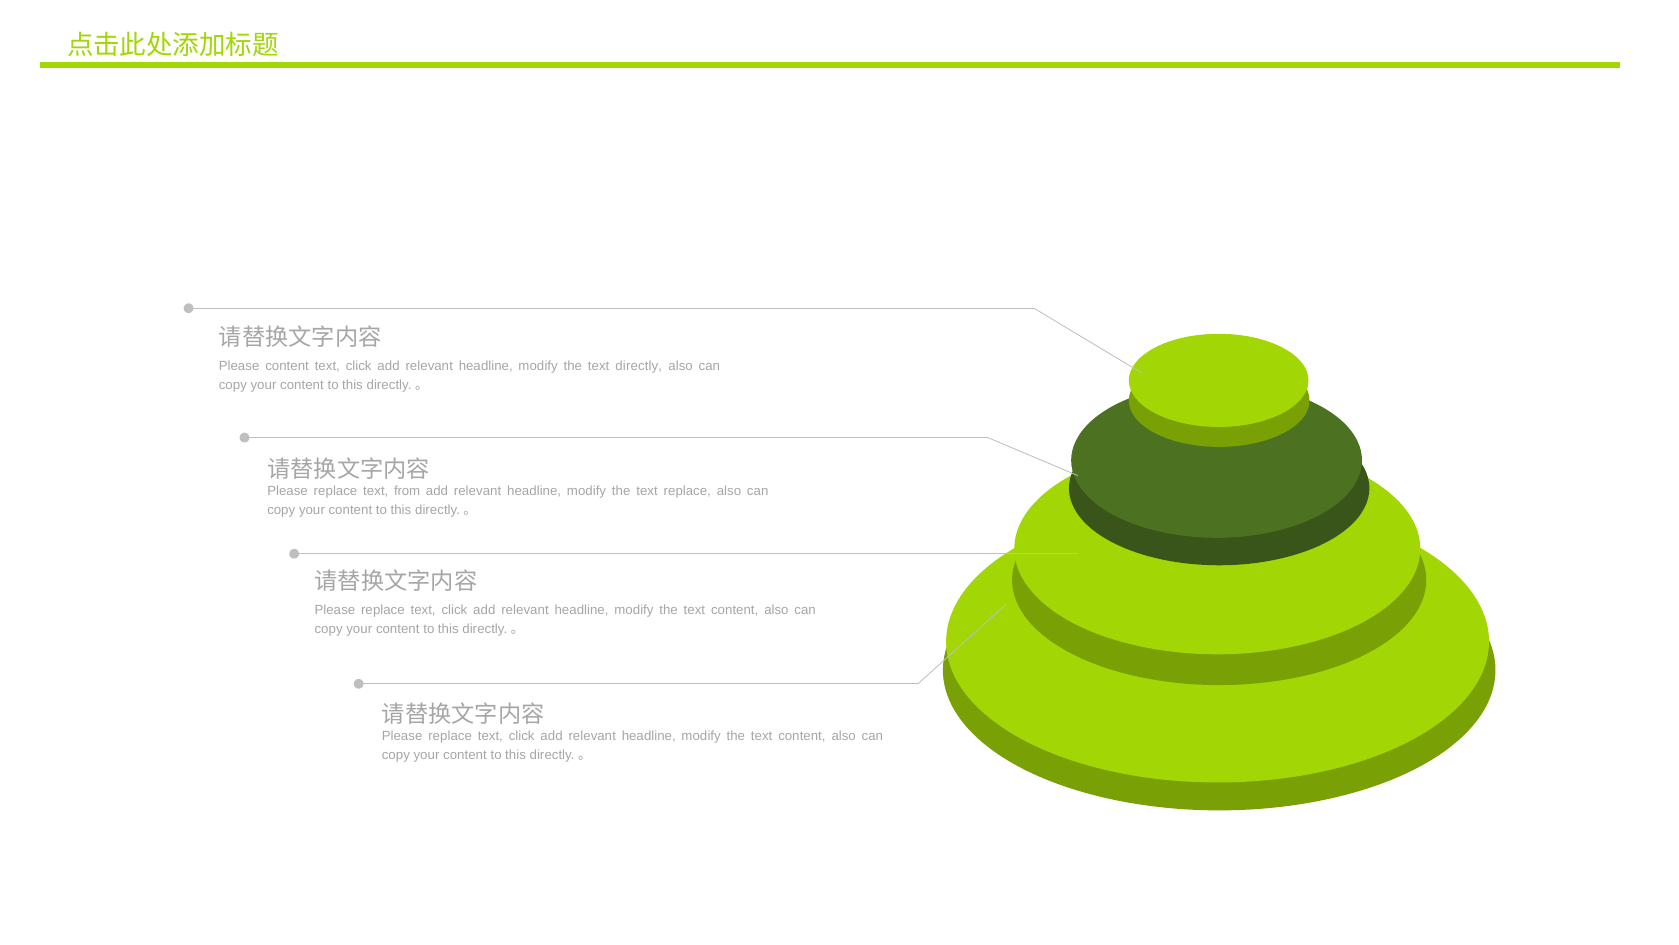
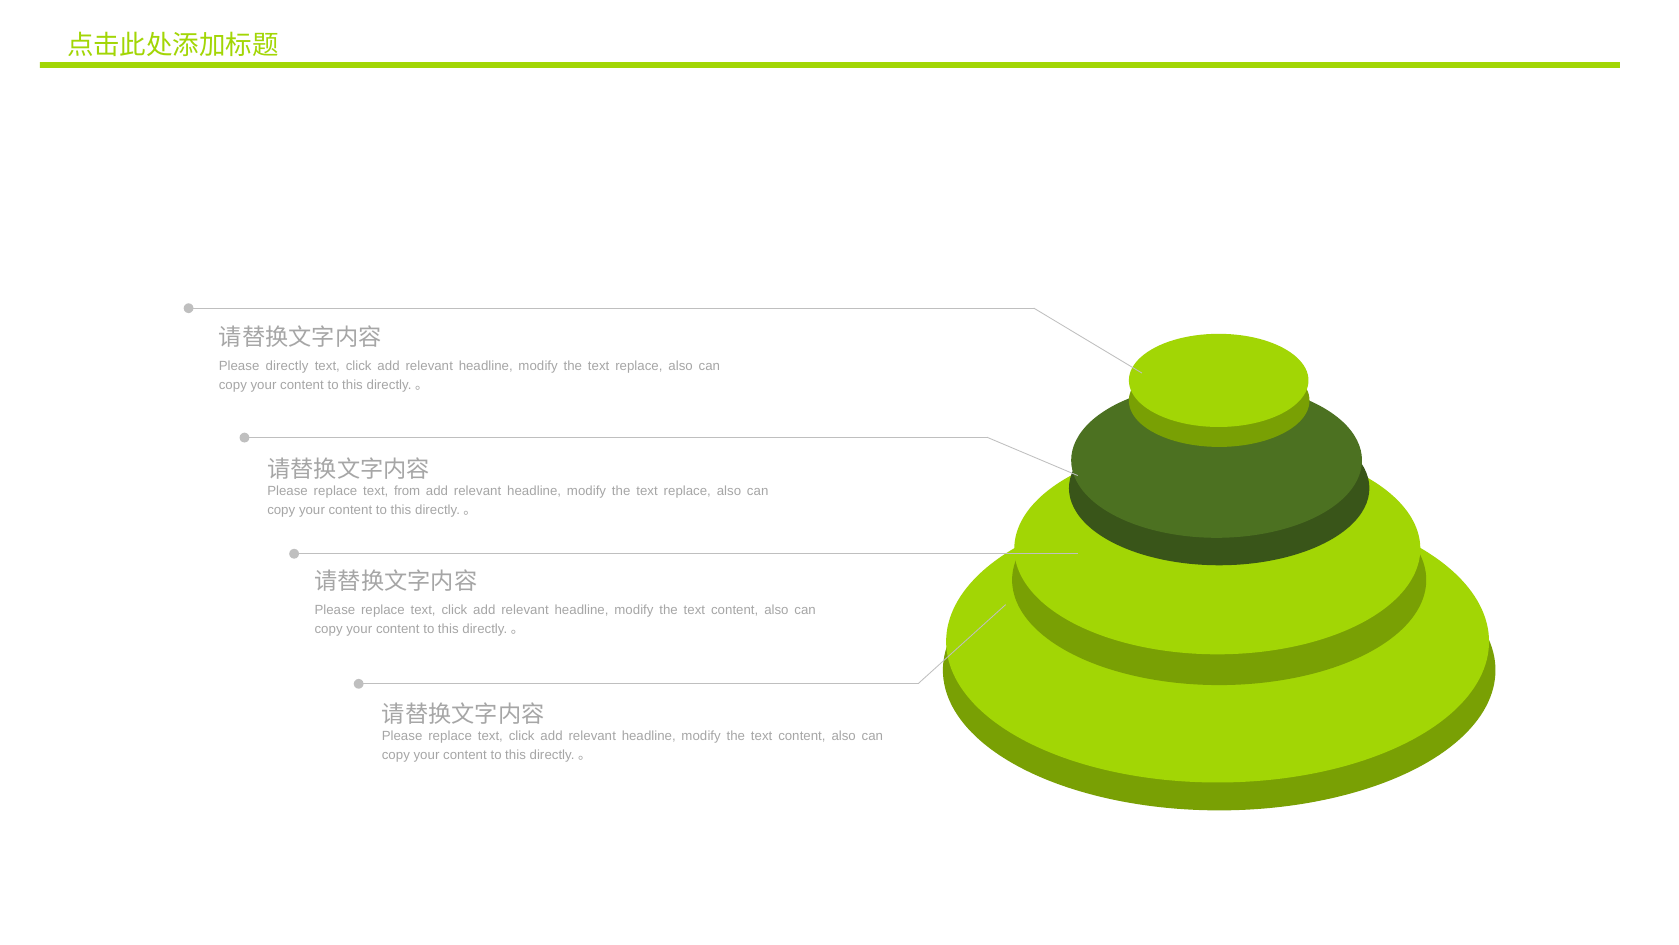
Please content: content -> directly (287, 366)
directly: directly -> replace (639, 366)
